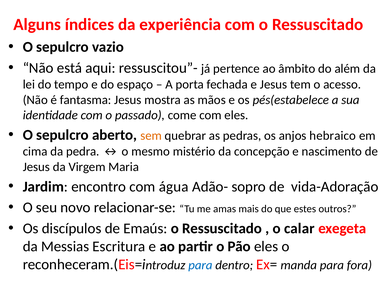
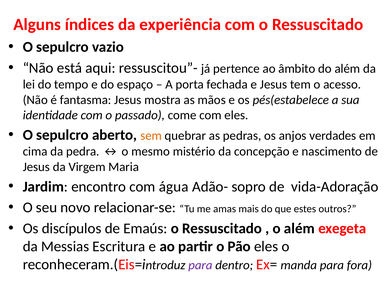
hebraico: hebraico -> verdades (333, 136)
o calar: calar -> além (299, 228)
para colour: blue -> purple (200, 265)
